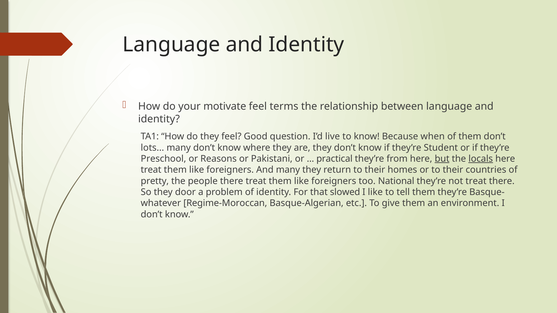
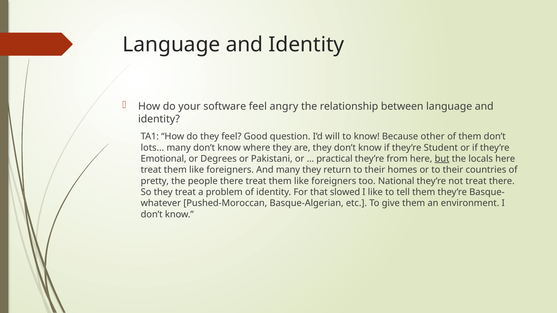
motivate: motivate -> software (225, 107)
terms: terms -> angry (284, 107)
live: live -> will (333, 137)
when: when -> other (433, 137)
Preschool: Preschool -> Emotional (164, 159)
Reasons: Reasons -> Degrees (219, 159)
locals underline: present -> none (481, 159)
they door: door -> treat (185, 192)
Regime-Moroccan: Regime-Moroccan -> Pushed-Moroccan (225, 203)
